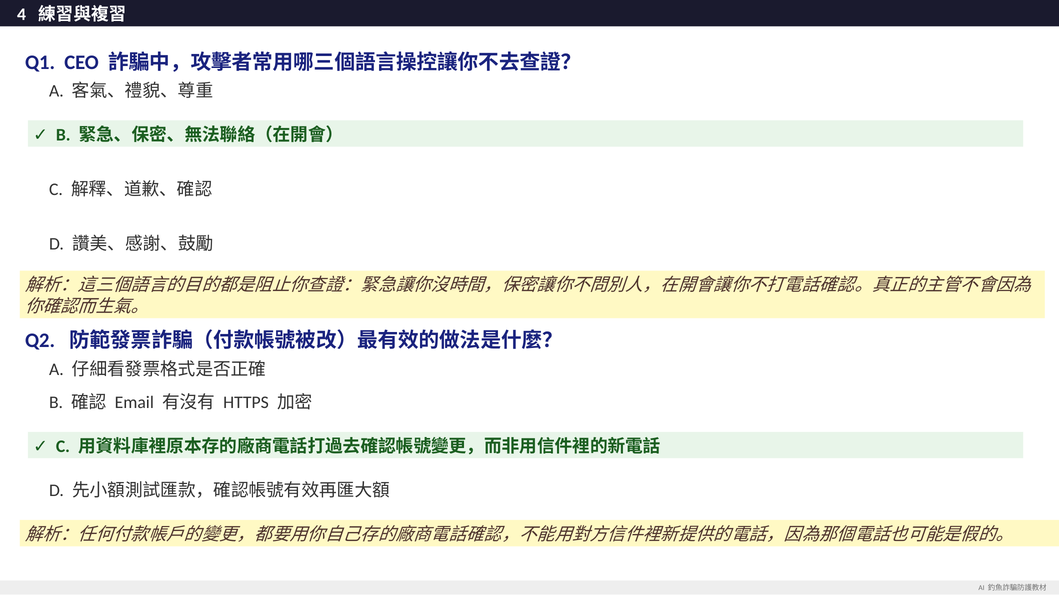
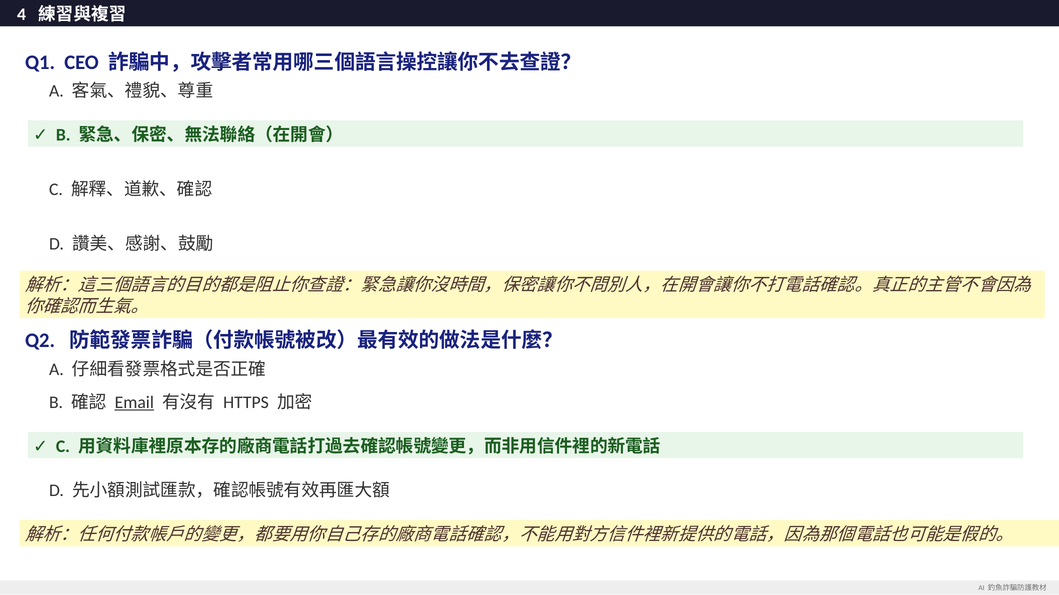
Email underline: none -> present (134, 403)
